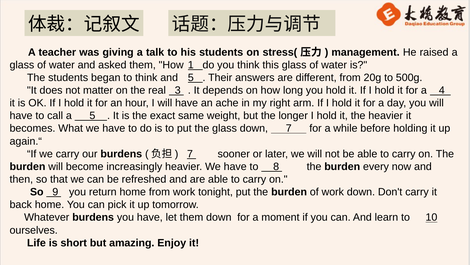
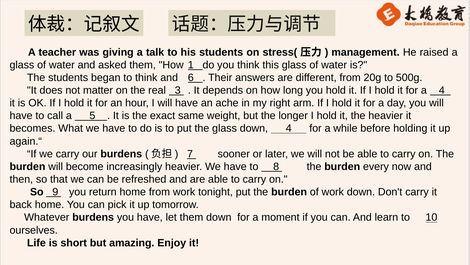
and 5: 5 -> 6 (191, 77)
down 7: 7 -> 4 (289, 128)
